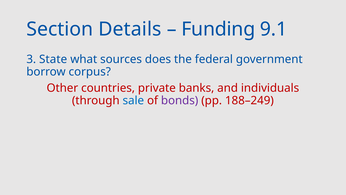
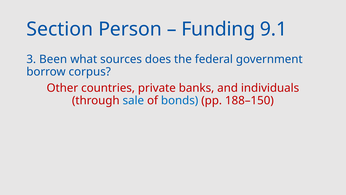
Details: Details -> Person (130, 29)
State: State -> Been (53, 59)
bonds colour: purple -> blue (180, 100)
188–249: 188–249 -> 188–150 (249, 100)
